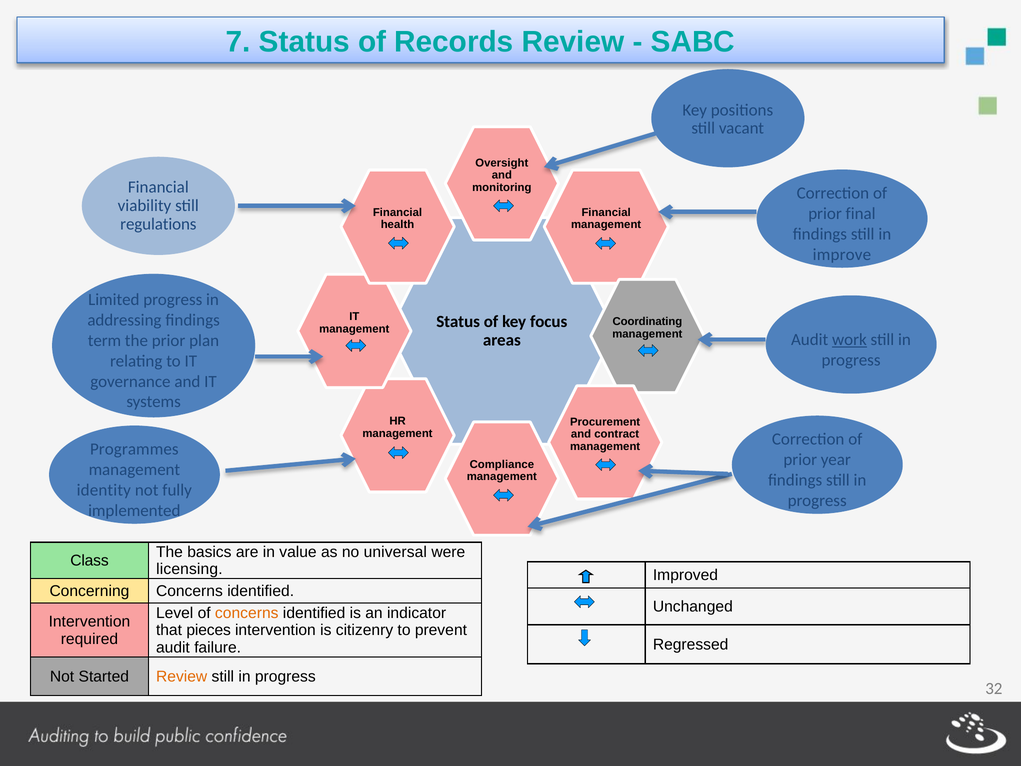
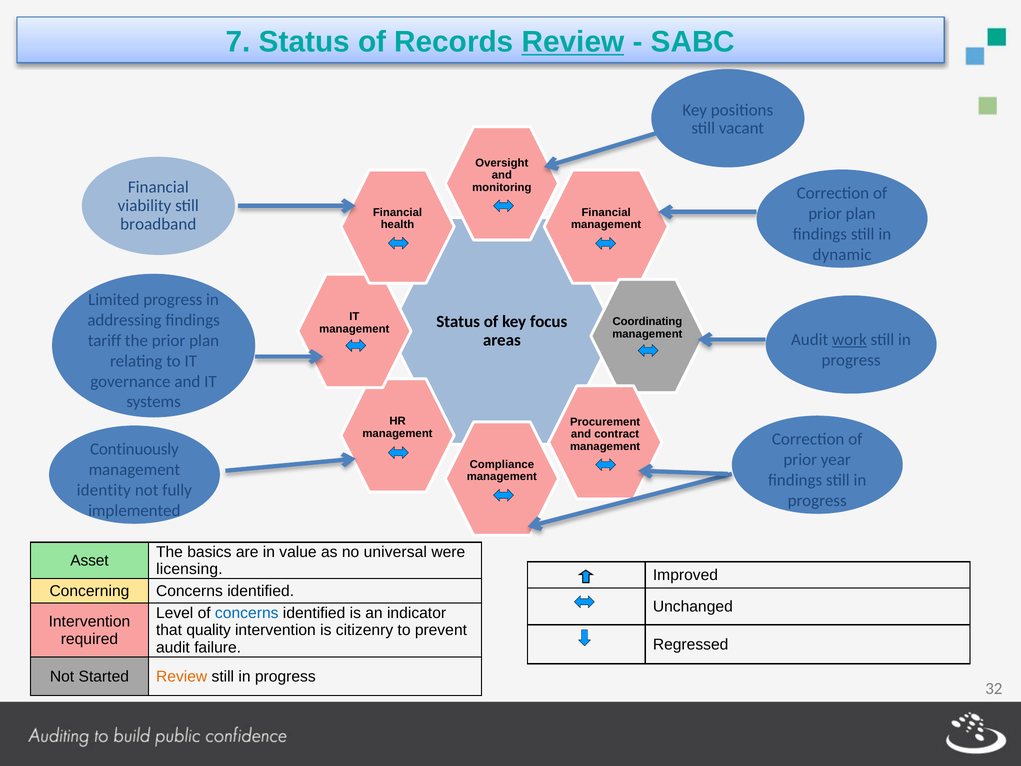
Review underline: none -> present (573, 42)
final: final -> plan (861, 214)
regulations: regulations -> broadband (158, 224)
improve: improve -> dynamic (842, 254)
term: term -> tariff (104, 340)
Programmes: Programmes -> Continuously (134, 449)
Class: Class -> Asset (90, 560)
concerns colour: orange -> blue (247, 613)
pieces: pieces -> quality (209, 630)
